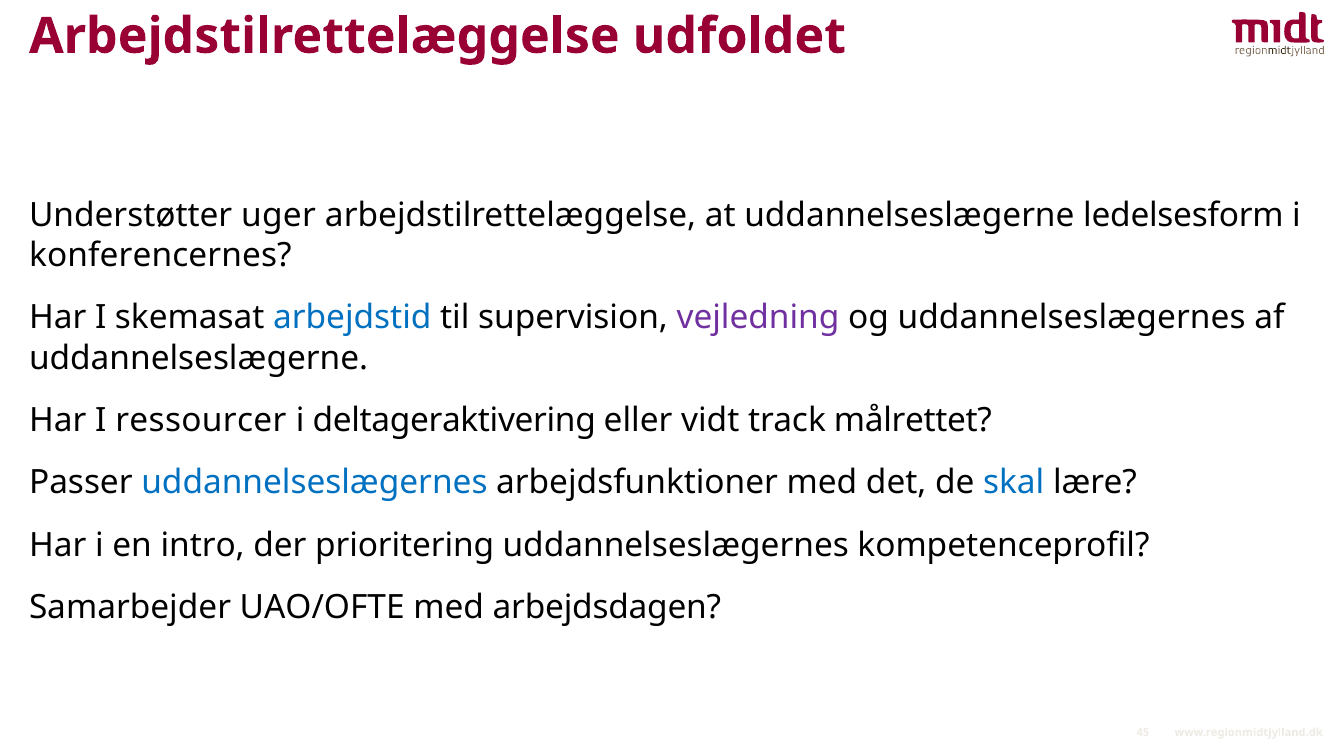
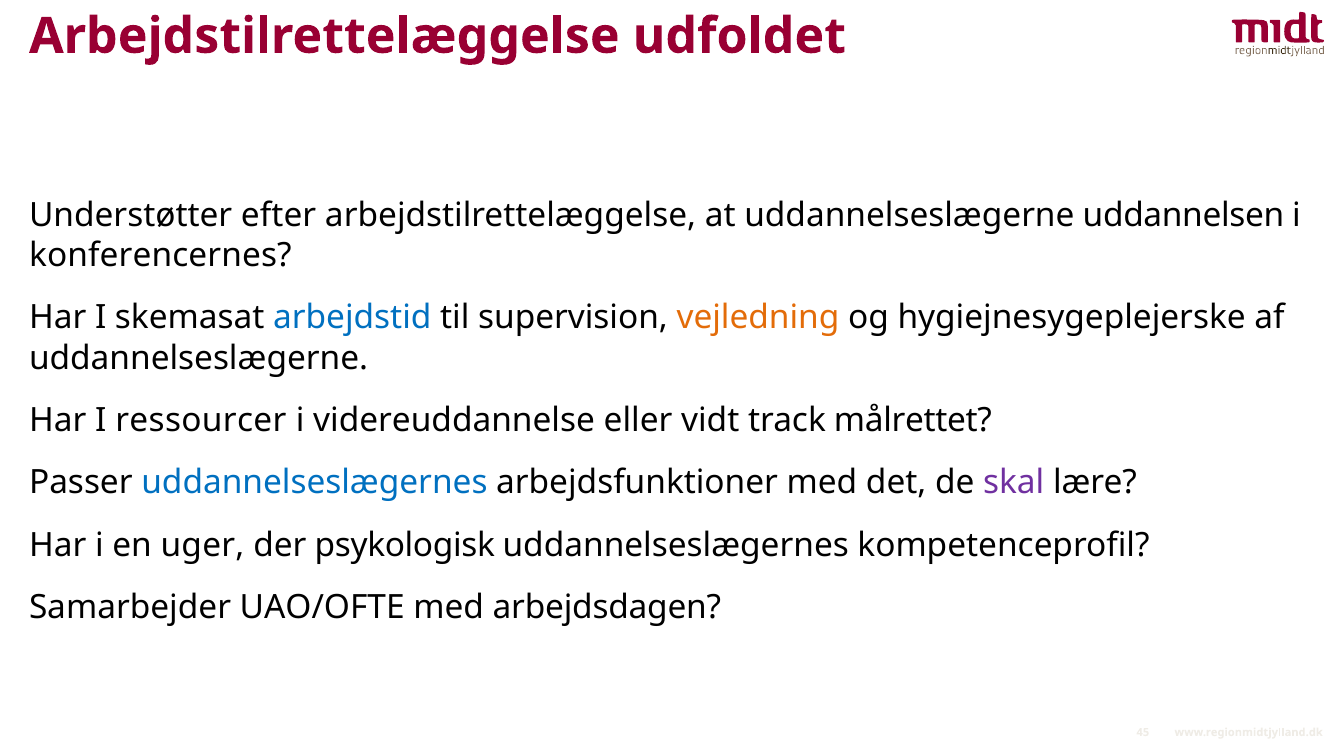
uger: uger -> efter (279, 216)
ledelsesform: ledelsesform -> uddannelsen (1183, 216)
vejledning colour: purple -> orange (758, 318)
og uddannelseslægernes: uddannelseslægernes -> hygiejnesygeplejerske (1072, 318)
deltageraktivering: deltageraktivering -> videreuddannelse (454, 420)
skal colour: blue -> purple (1014, 483)
intro: intro -> uger (202, 545)
prioritering: prioritering -> psykologisk (405, 545)
